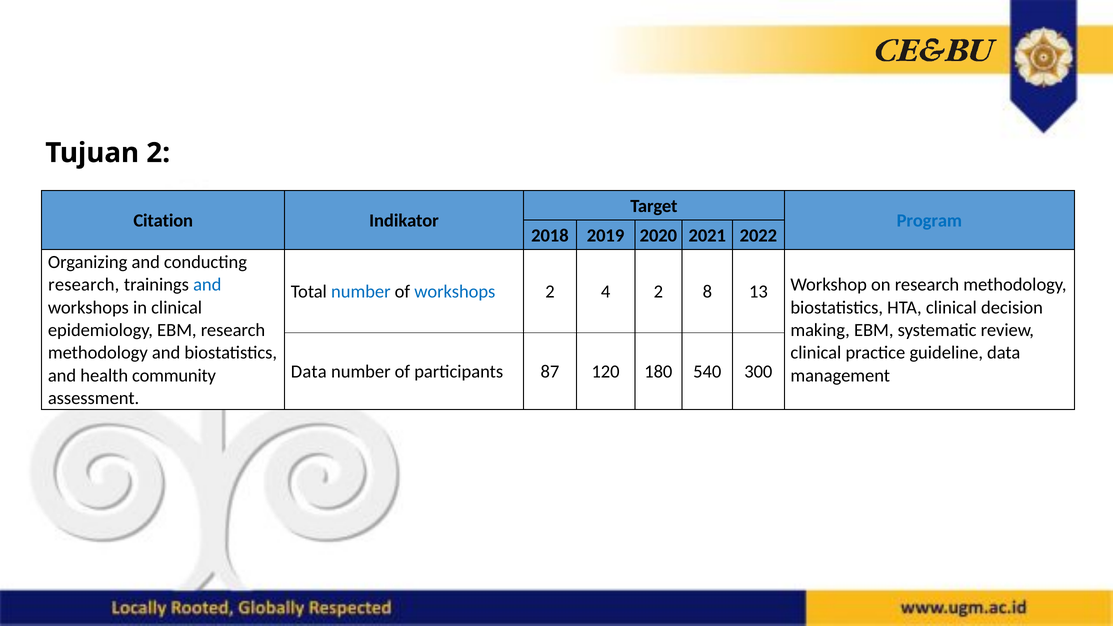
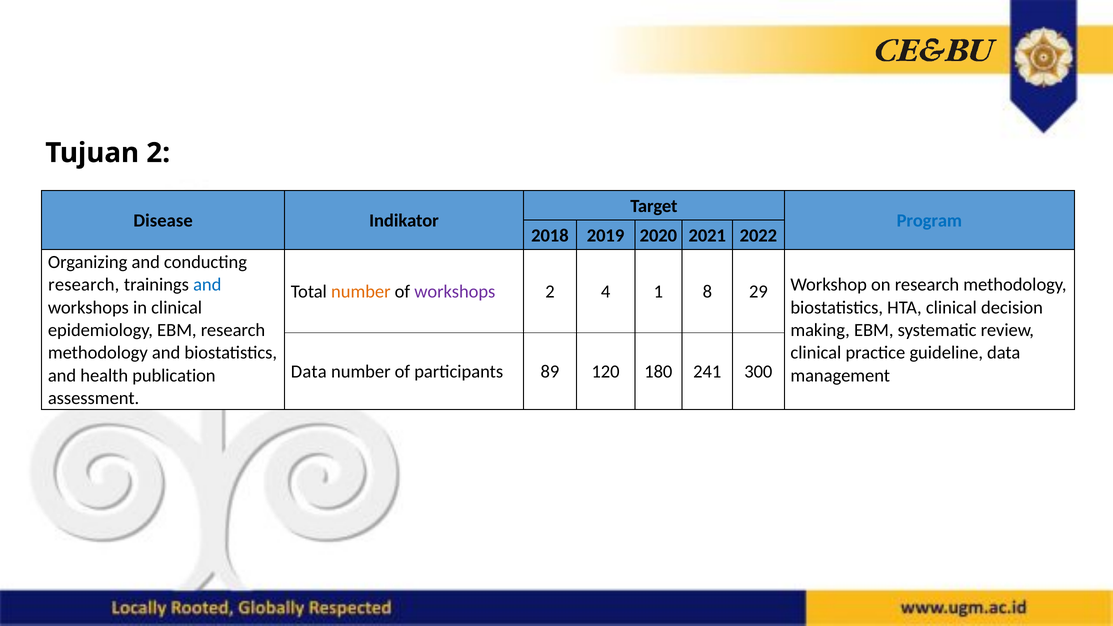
Citation: Citation -> Disease (163, 221)
number colour: blue -> orange (361, 292)
workshops colour: blue -> purple (455, 292)
4 2: 2 -> 1 (658, 292)
13: 13 -> 29 (758, 292)
87: 87 -> 89 (550, 372)
540: 540 -> 241 (707, 372)
community: community -> publication (174, 375)
